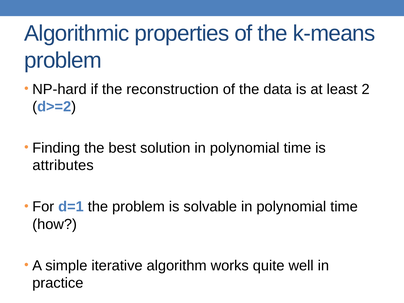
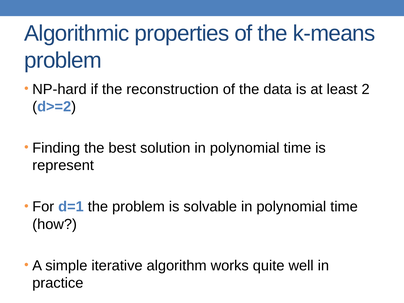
attributes: attributes -> represent (63, 166)
